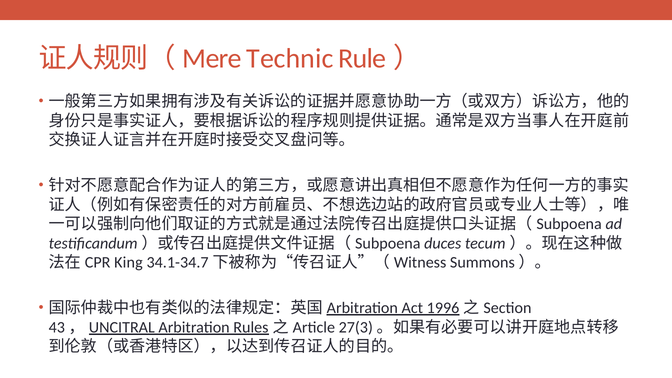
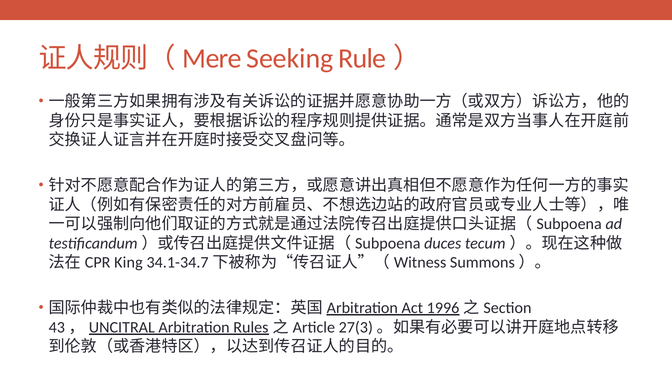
Technic: Technic -> Seeking (290, 59)
